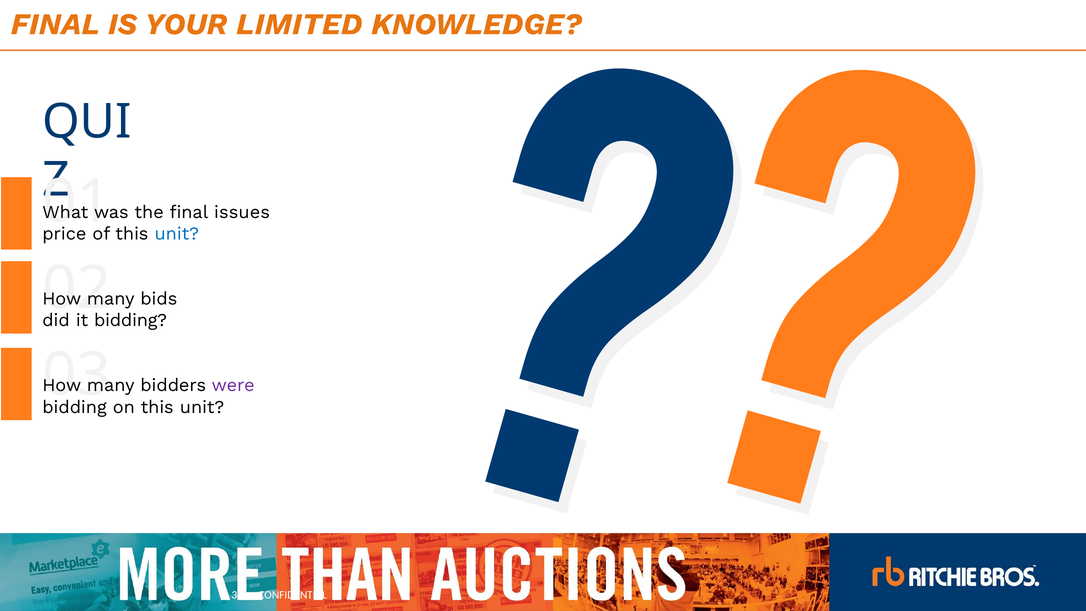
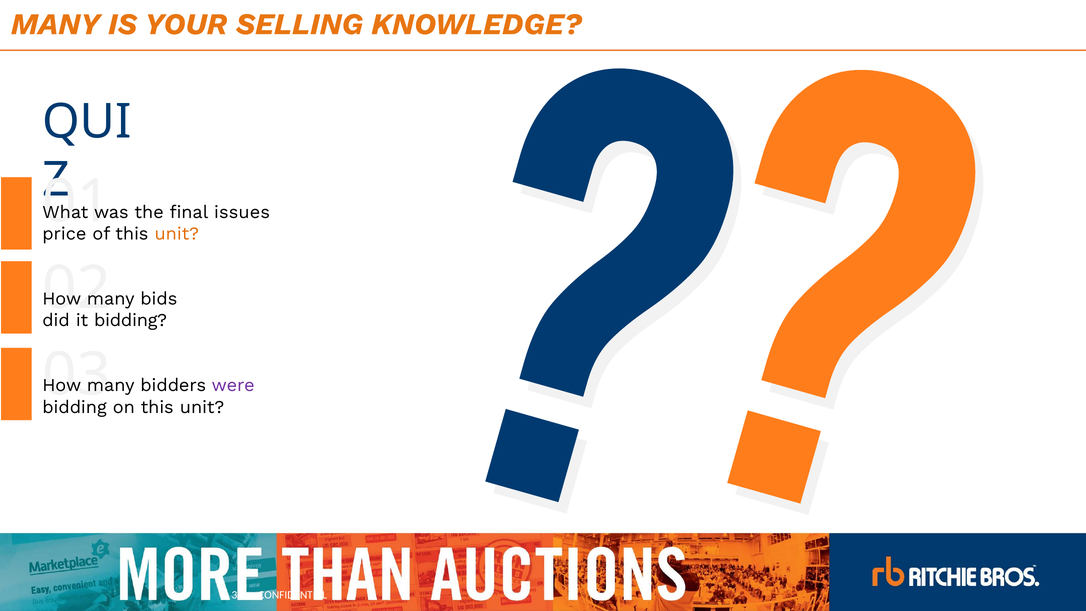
FINAL: FINAL -> MANY (55, 24)
LIMITED: LIMITED -> SELLING (300, 24)
unit colour: blue -> orange (177, 234)
